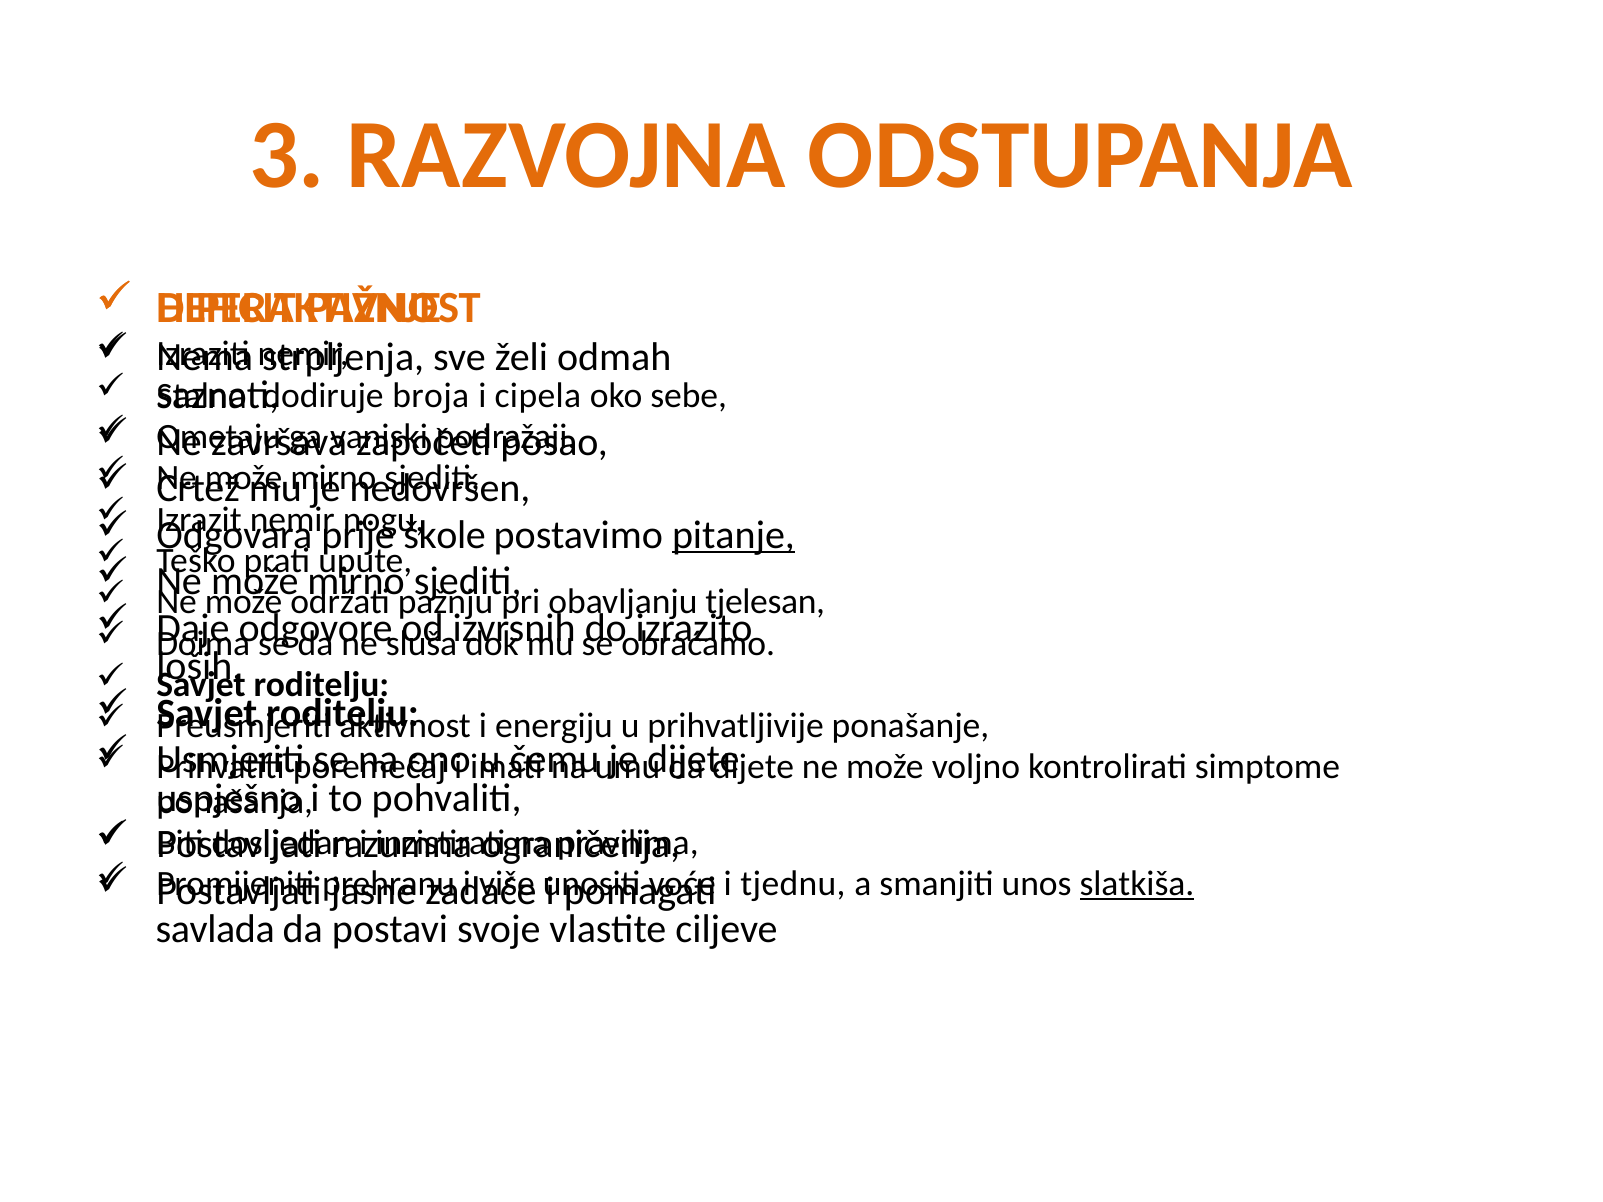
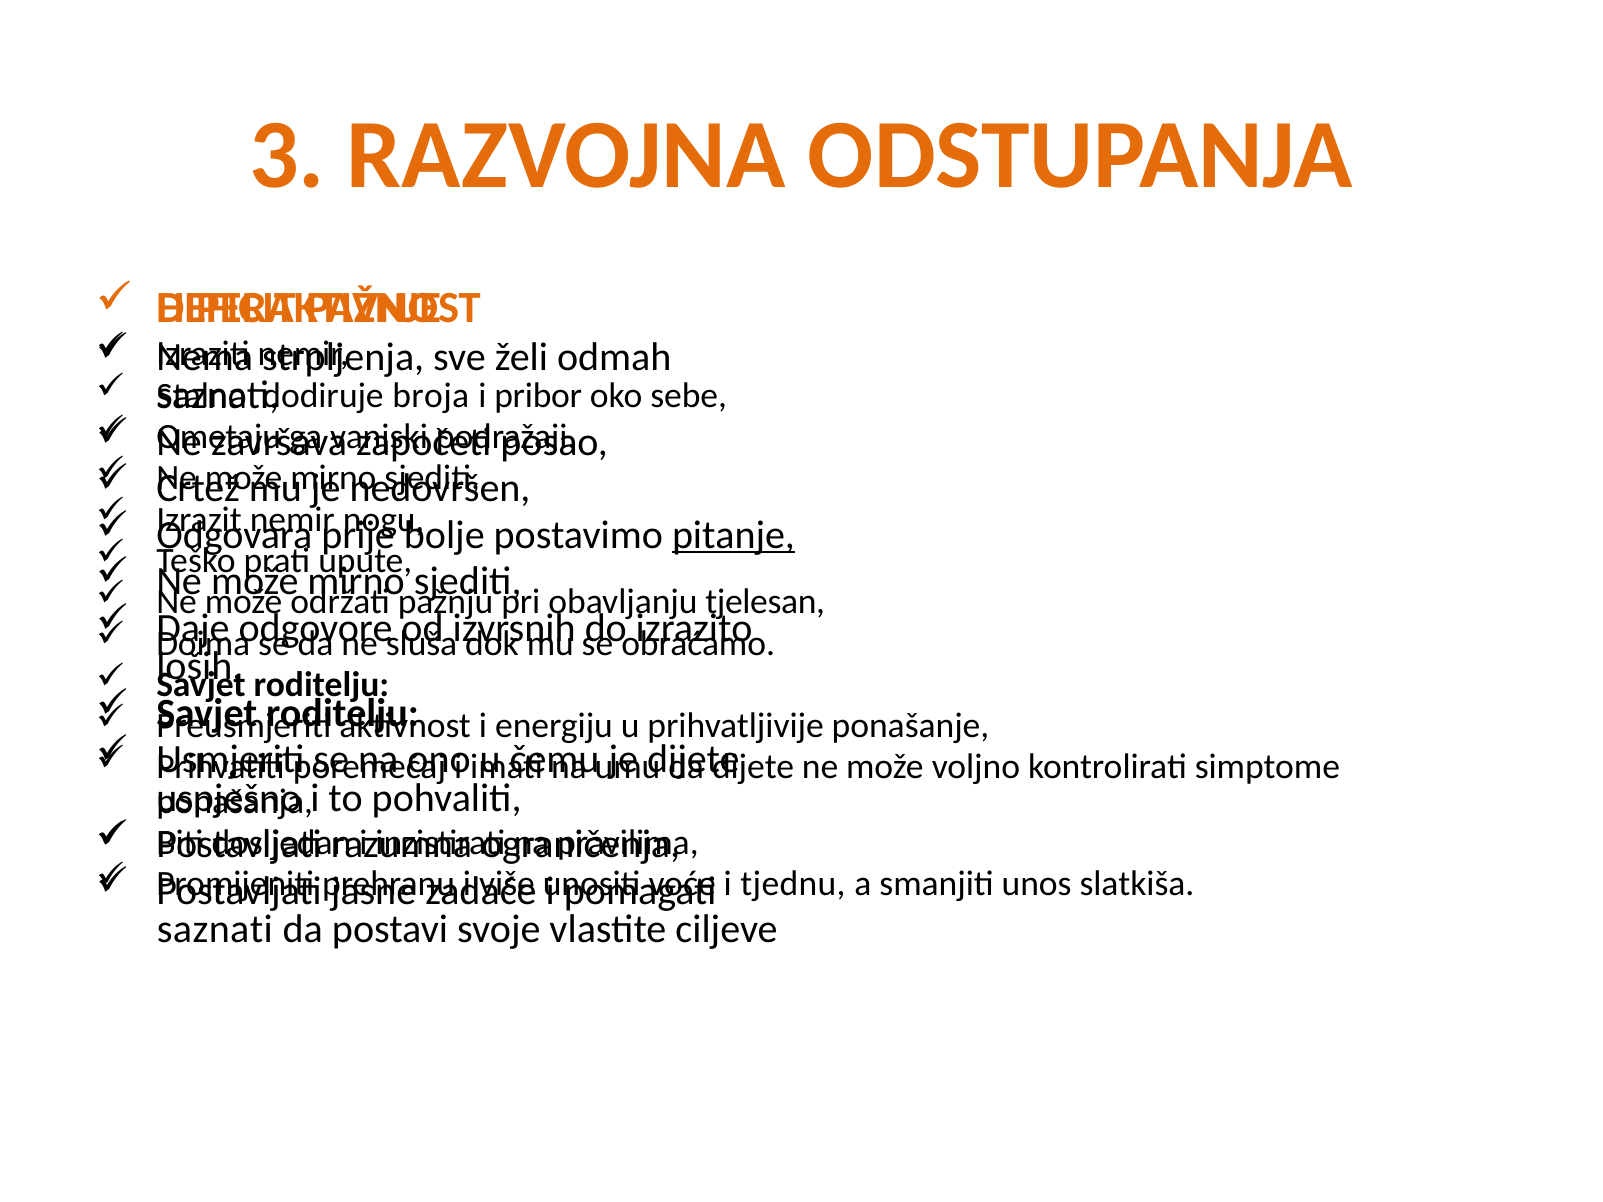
cipela: cipela -> pribor (538, 395)
škole: škole -> bolje (444, 535)
slatkiša underline: present -> none (1137, 884)
savlada: savlada -> saznati (215, 930)
